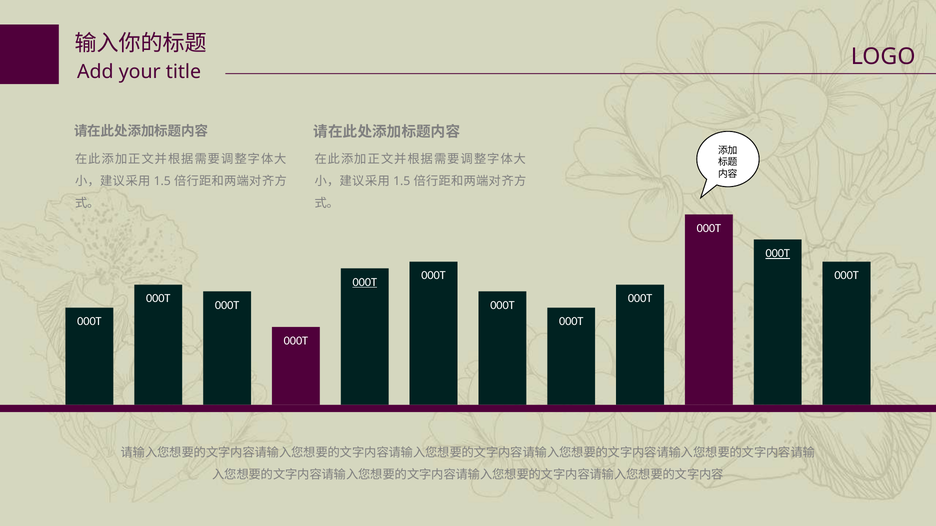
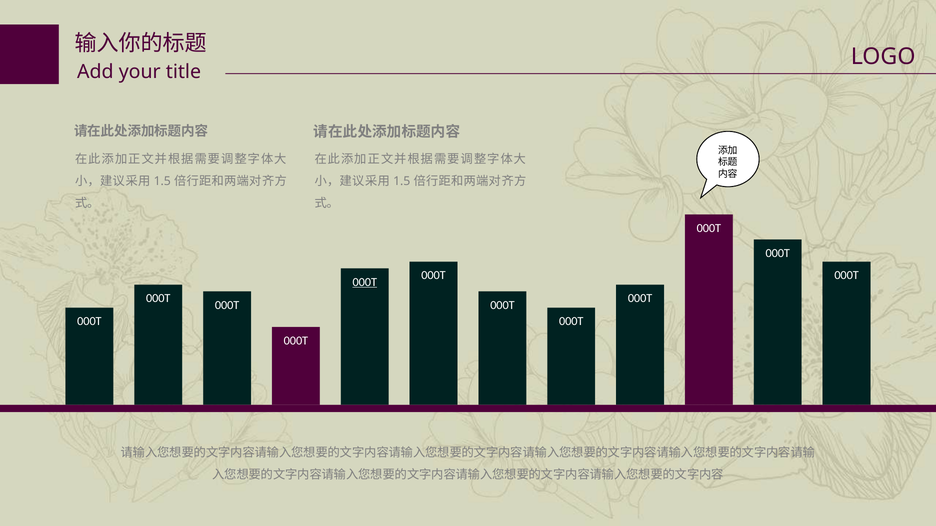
000T underline: present -> none (778, 253)
